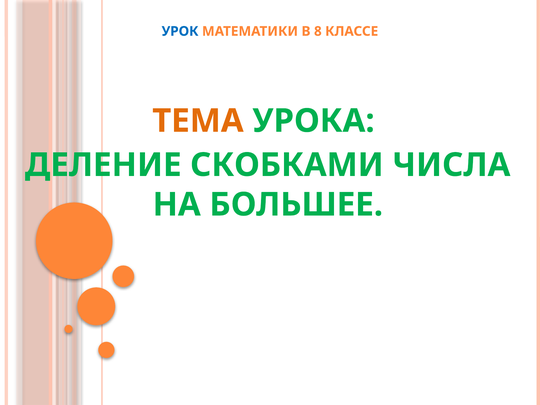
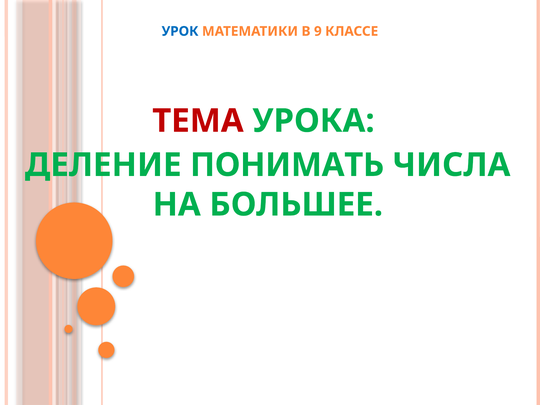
8: 8 -> 9 (318, 31)
ТЕМА colour: orange -> red (198, 121)
СКОБКАМИ: СКОБКАМИ -> ПОНИМАТЬ (287, 165)
